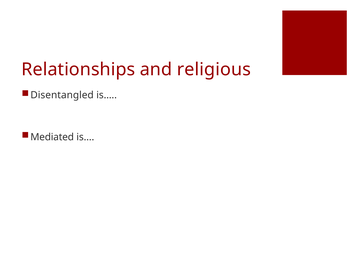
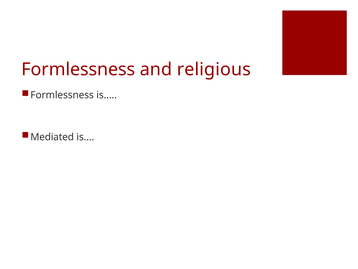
Relationships: Relationships -> Formlessness (78, 69)
Disentangled: Disentangled -> Formlessness (62, 95)
